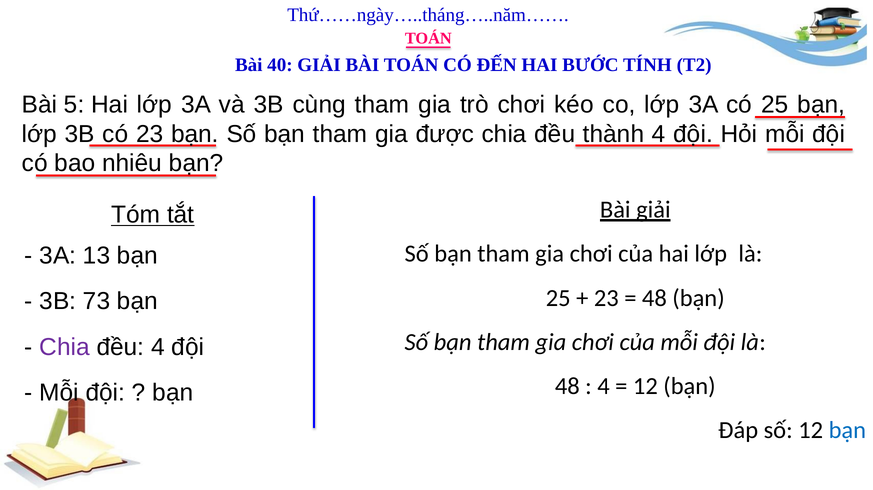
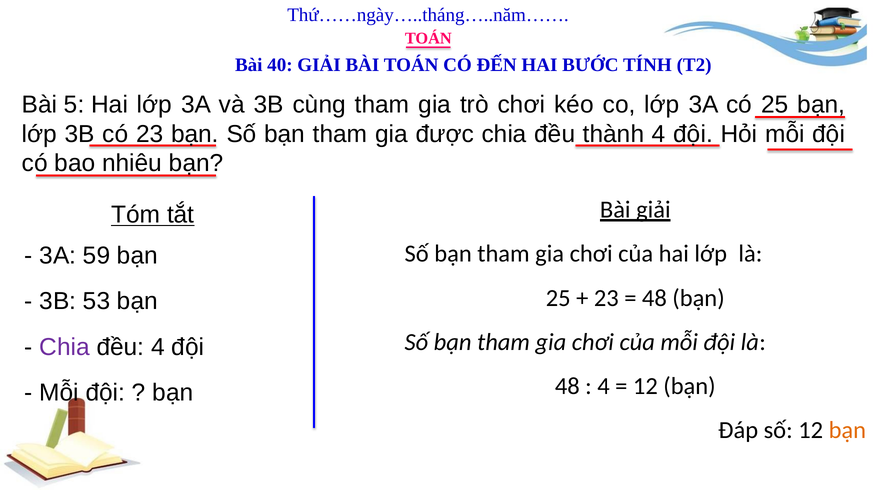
13: 13 -> 59 (97, 256)
73: 73 -> 53 (97, 302)
bạn colour: blue -> orange (847, 431)
